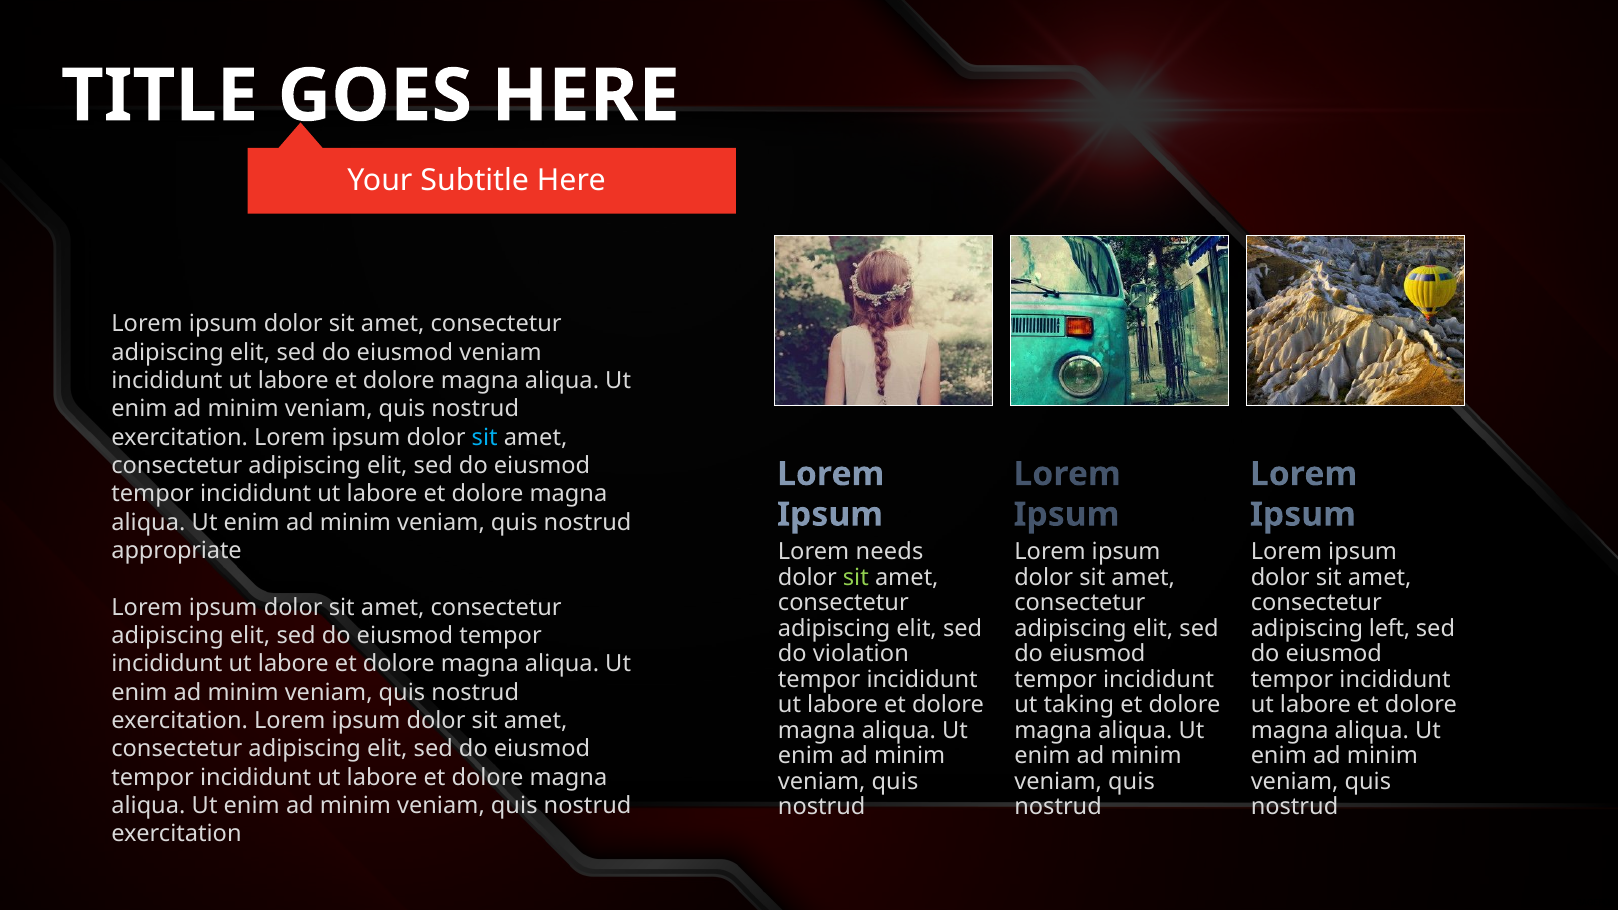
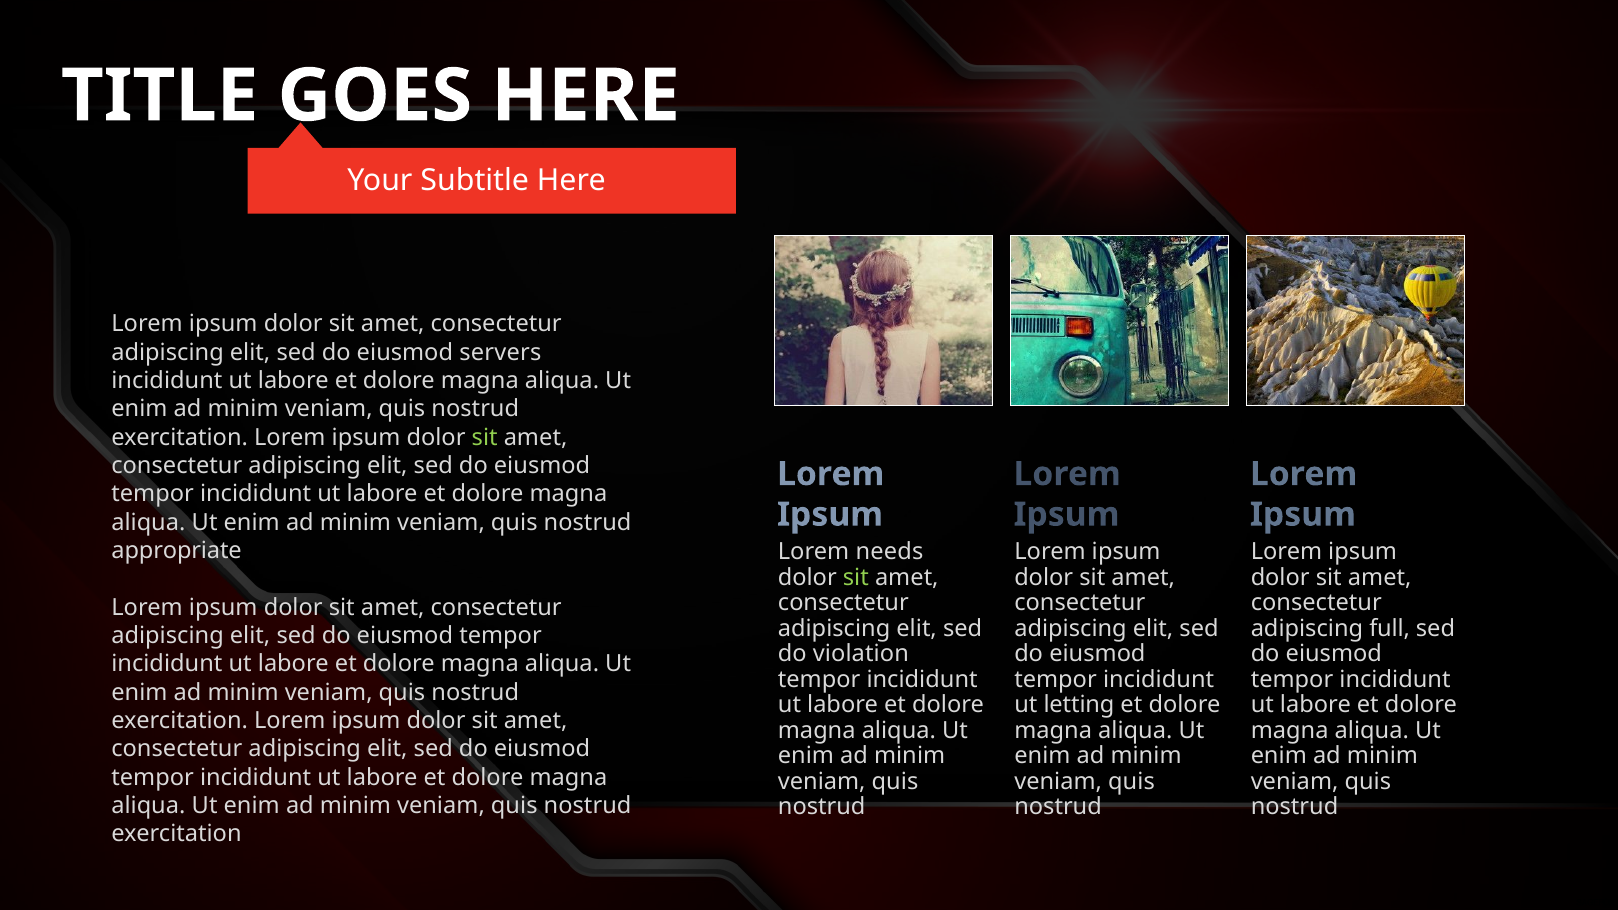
eiusmod veniam: veniam -> servers (500, 353)
sit colour: light blue -> light green (485, 438)
left: left -> full (1390, 629)
taking: taking -> letting (1079, 705)
